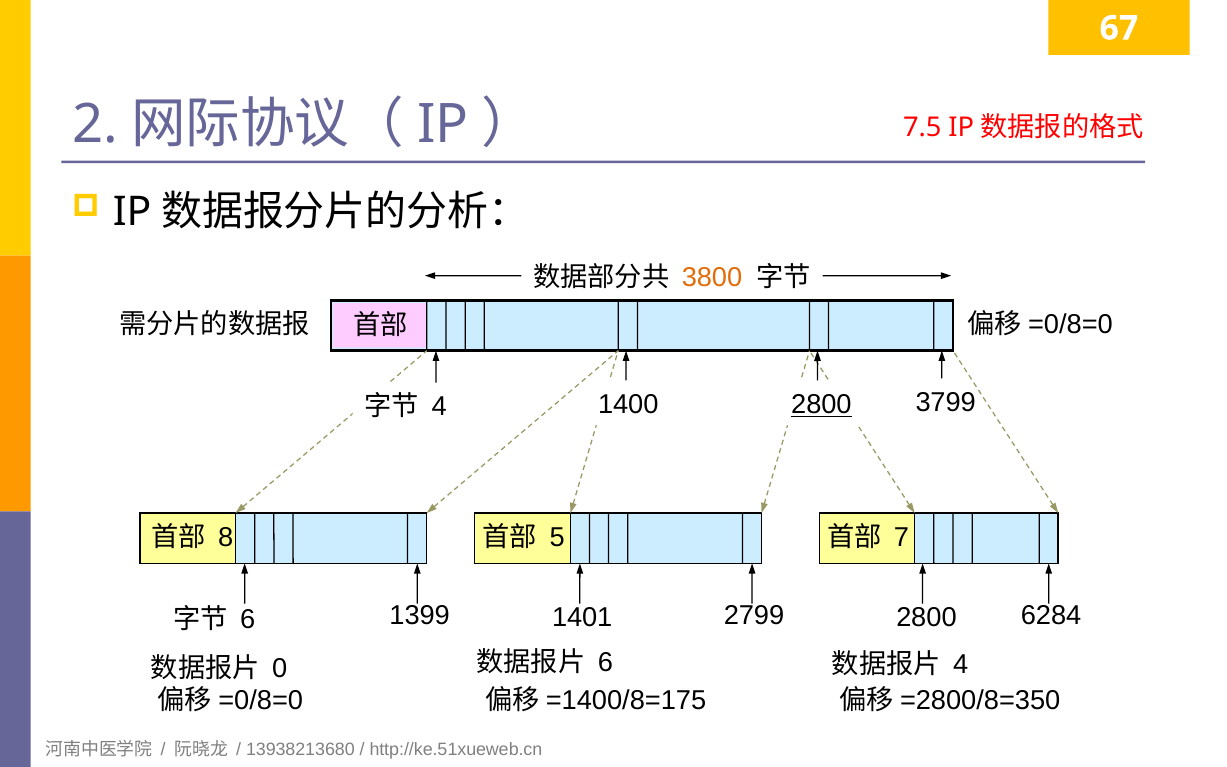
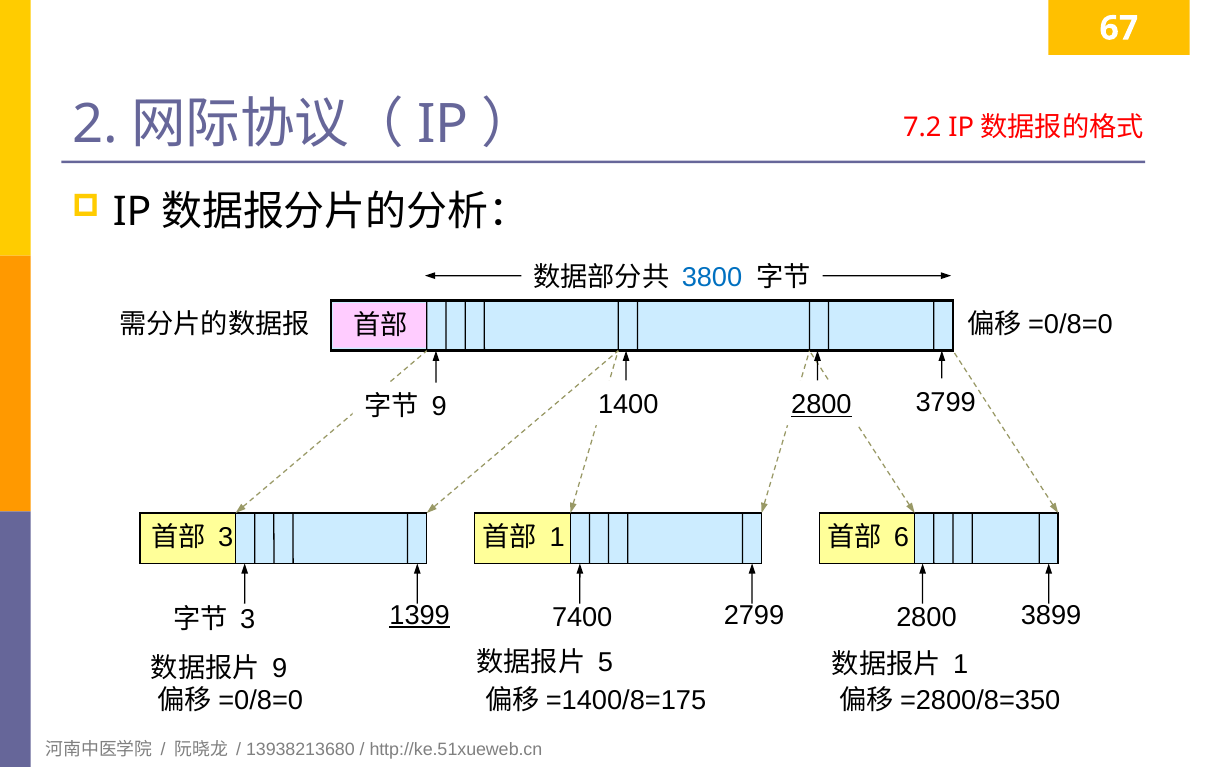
7.5: 7.5 -> 7.2 (922, 127)
3800 colour: orange -> blue (712, 277)
4: 4 -> 9 (439, 407)
8: 8 -> 3 (226, 537)
5: 5 -> 1 (557, 537)
7: 7 -> 6 (902, 537)
1399 underline: none -> present (420, 615)
1401: 1401 -> 7400 (582, 618)
6284: 6284 -> 3899 (1051, 615)
6: 6 -> 3 (248, 620)
6: 6 -> 5 (605, 662)
4: 4 -> 1 (961, 664)
0: 0 -> 9 (280, 668)
